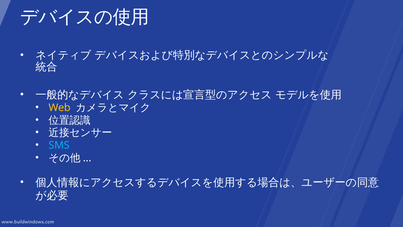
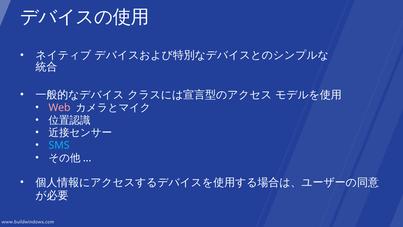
Web colour: yellow -> pink (59, 108)
